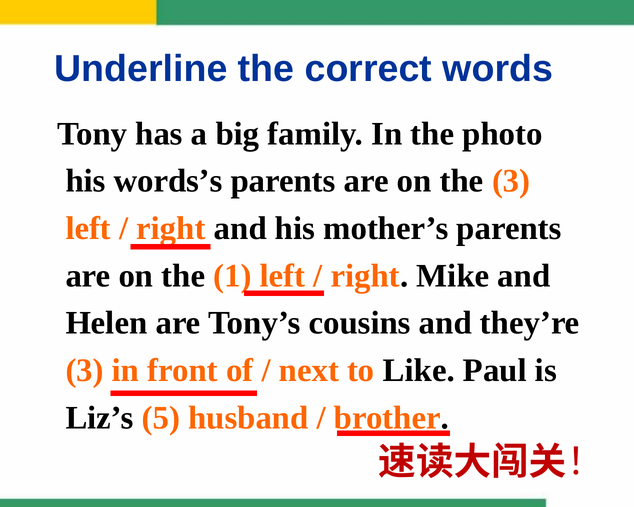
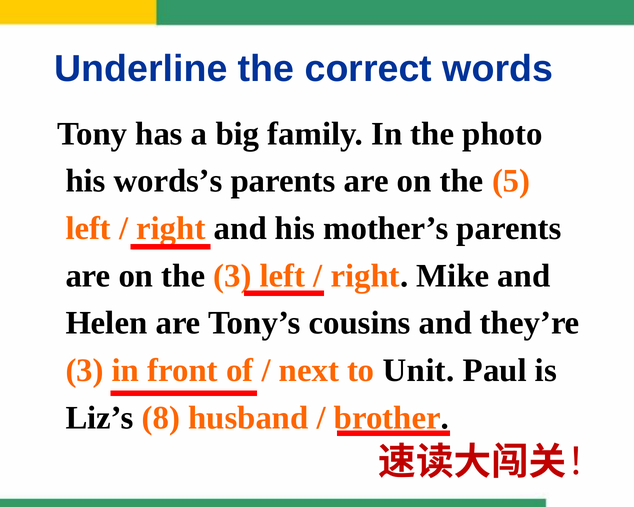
the 3: 3 -> 5 (511, 181)
the 1: 1 -> 3 (233, 276)
Like: Like -> Unit (419, 370)
5: 5 -> 8 (161, 418)
